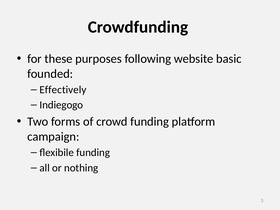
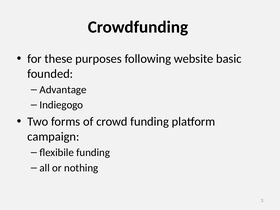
Effectively: Effectively -> Advantage (63, 90)
